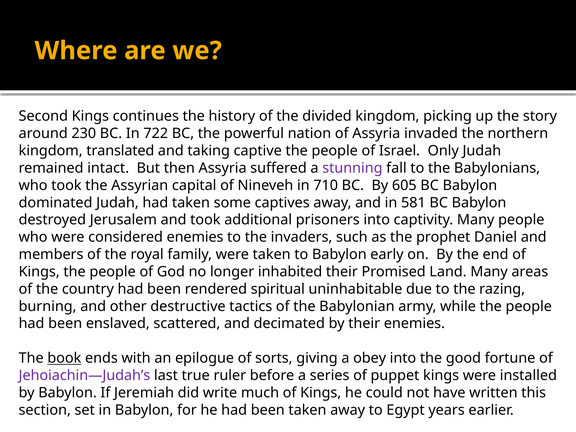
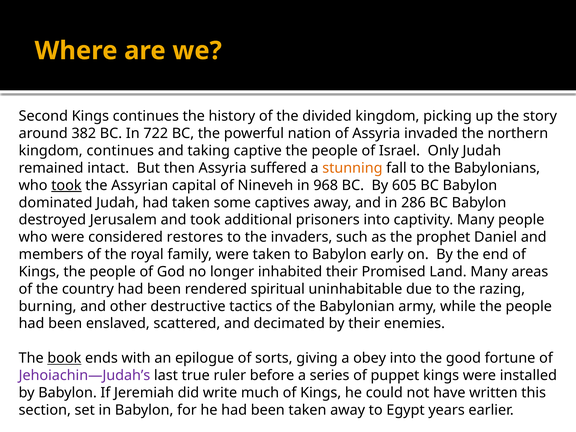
230: 230 -> 382 (84, 133)
kingdom translated: translated -> continues (120, 151)
stunning colour: purple -> orange (352, 168)
took underline: none -> present (66, 185)
710: 710 -> 968 (326, 185)
581: 581 -> 286 (413, 203)
considered enemies: enemies -> restores (195, 237)
